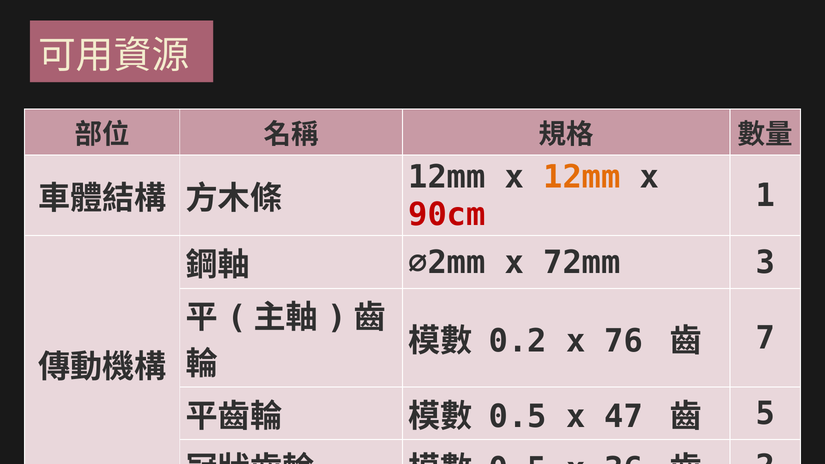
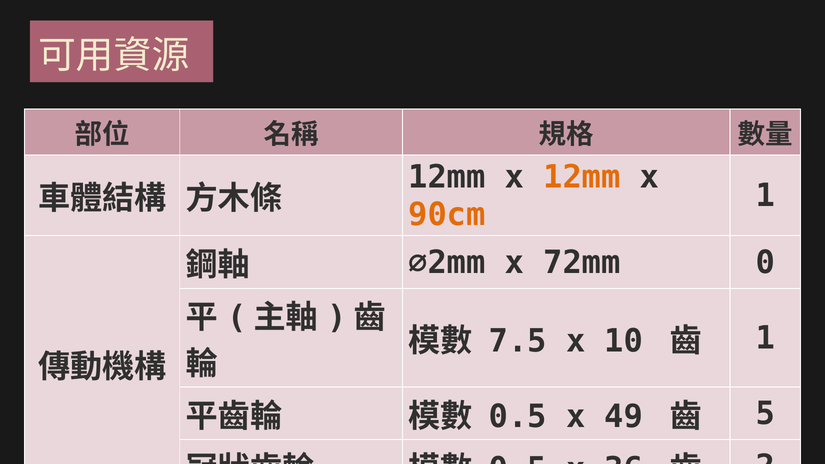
90cm colour: red -> orange (447, 214)
3: 3 -> 0 (765, 263)
0.2: 0.2 -> 7.5 (518, 341)
76: 76 -> 10 (624, 341)
7: 7 -> 1 (765, 338)
47: 47 -> 49 (624, 417)
